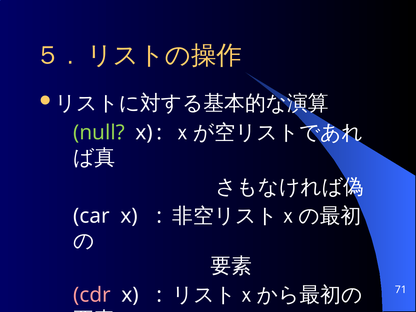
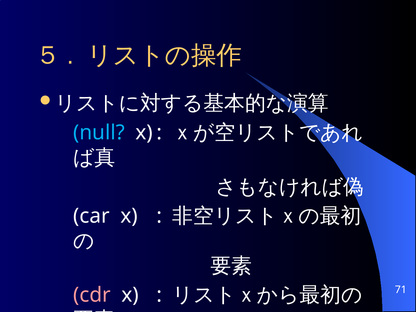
null colour: light green -> light blue (99, 133)
